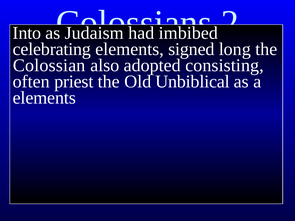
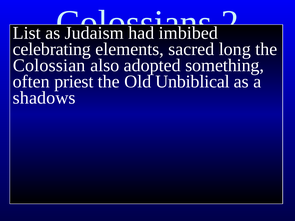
Into: Into -> List (27, 33)
signed: signed -> sacred (191, 49)
consisting: consisting -> something (225, 66)
elements: elements -> shadows (44, 98)
